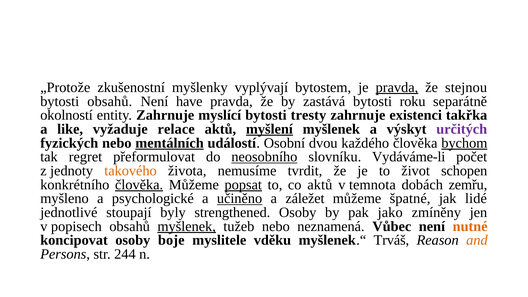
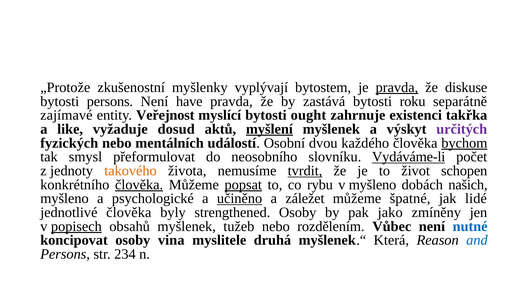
stejnou: stejnou -> diskuse (466, 87)
bytosti obsahů: obsahů -> persons (110, 101)
okolností: okolností -> zajímavé (66, 115)
entity Zahrnuje: Zahrnuje -> Veřejnost (165, 115)
tresty: tresty -> ought (308, 115)
relace: relace -> dosud (176, 129)
mentálních underline: present -> none (170, 143)
regret: regret -> smysl (85, 157)
neosobního underline: present -> none (264, 157)
Vydáváme-li underline: none -> present (409, 157)
tvrdit underline: none -> present (305, 171)
co aktů: aktů -> rybu (320, 185)
v temnota: temnota -> myšleno (373, 185)
zemřu: zemřu -> našich (468, 185)
jednotlivé stoupají: stoupají -> člověka (129, 212)
popisech underline: none -> present (76, 226)
myšlenek underline: present -> none (187, 226)
neznamená: neznamená -> rozdělením (331, 226)
nutné colour: orange -> blue (470, 226)
boje: boje -> vina (171, 240)
vděku: vděku -> druhá (272, 240)
Trváš: Trváš -> Která (391, 240)
and colour: orange -> blue (477, 240)
244: 244 -> 234 (125, 254)
